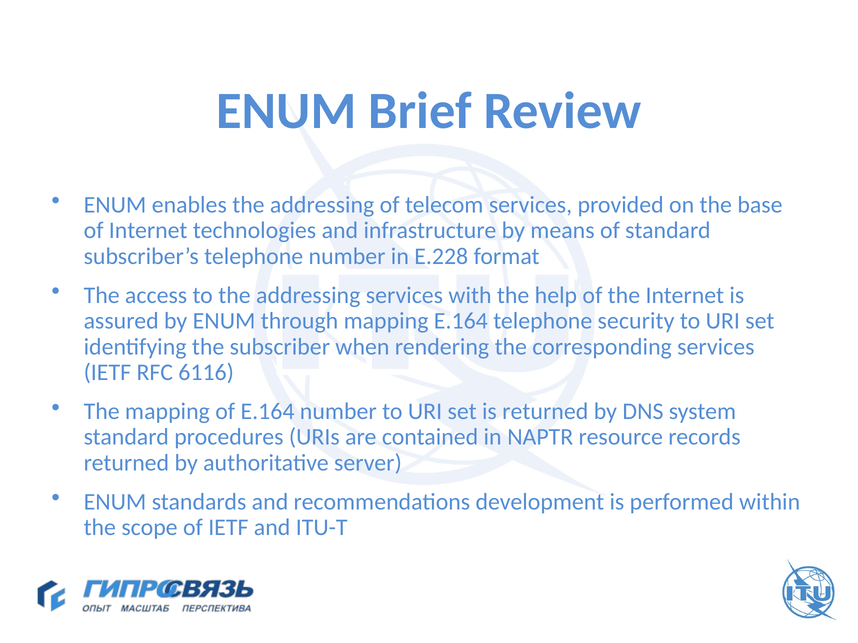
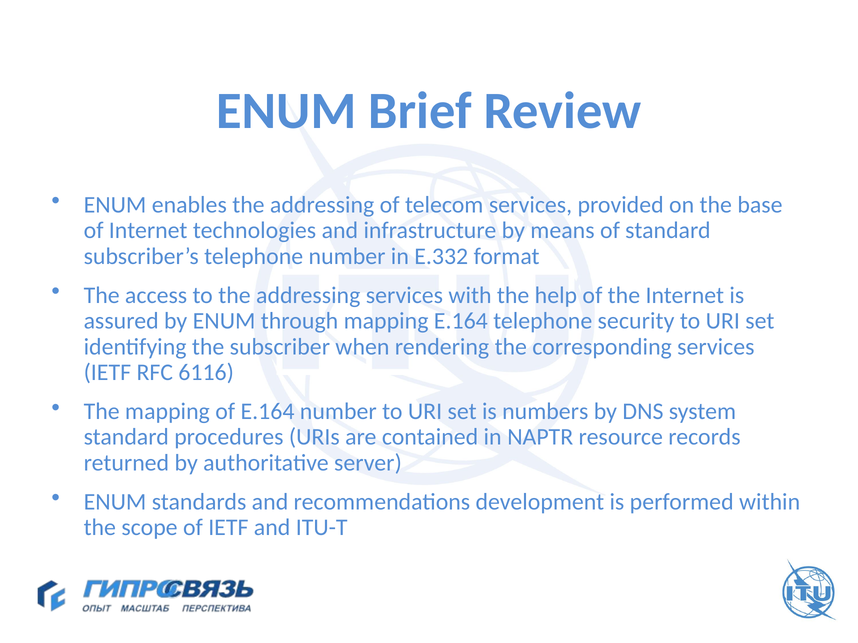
E.228: E.228 -> E.332 (441, 256)
is returned: returned -> numbers (545, 412)
